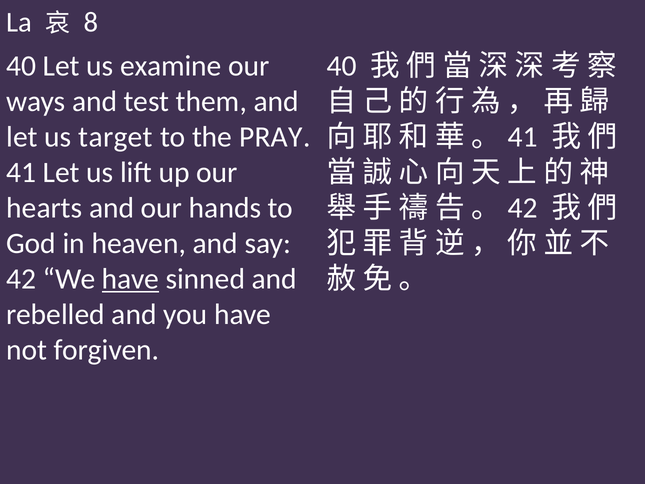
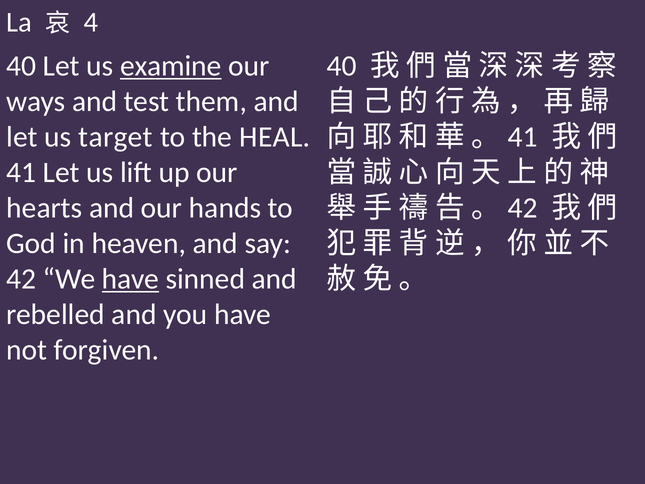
8: 8 -> 4 (91, 22)
examine underline: none -> present (171, 66)
PRAY: PRAY -> HEAL (275, 137)
